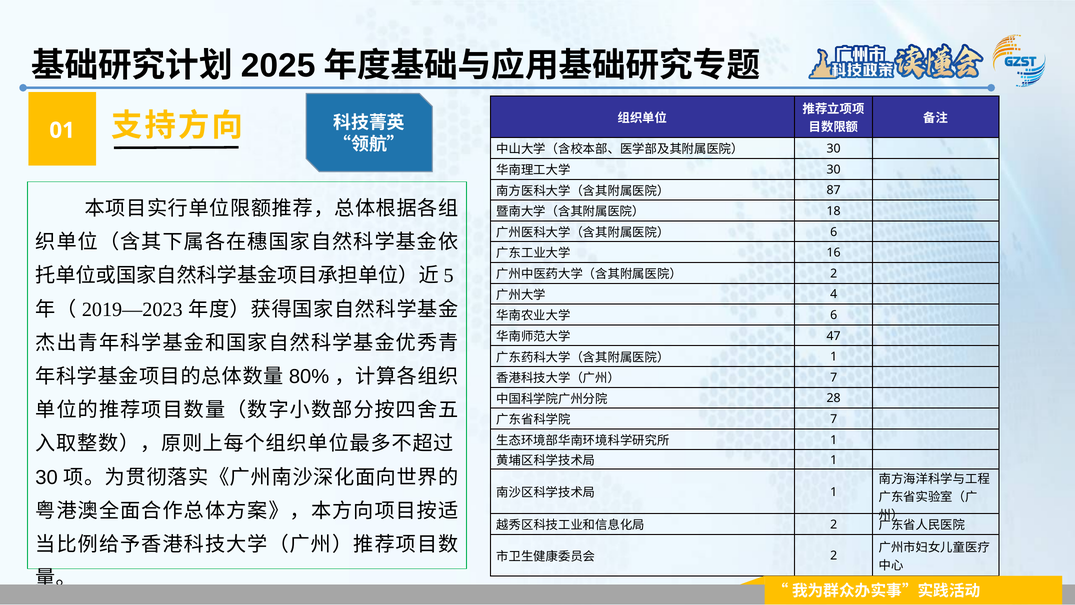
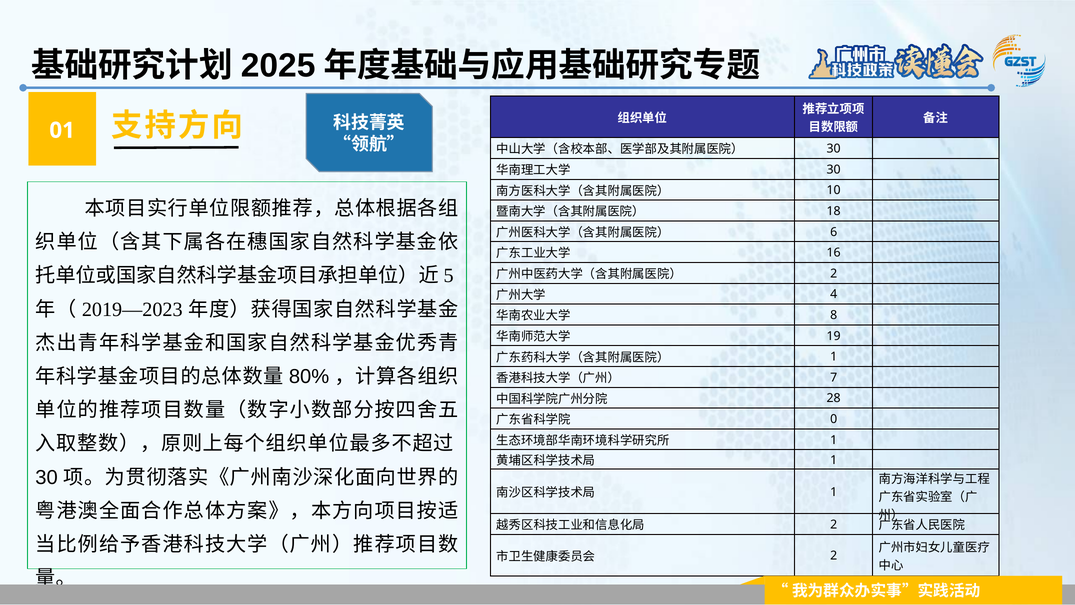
87: 87 -> 10 (834, 190)
6: 6 -> 8 (834, 315)
47: 47 -> 19 (834, 336)
7: 7 -> 0 (834, 419)
